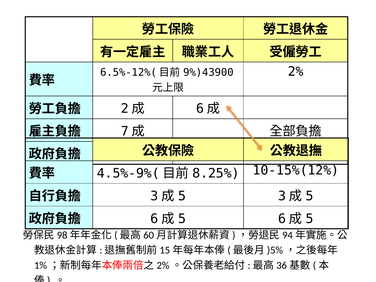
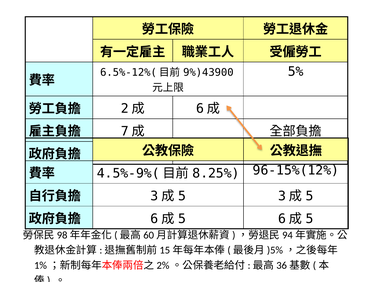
2%: 2% -> 5% (296, 72)
10-15%(12%: 10-15%(12% -> 96-15%(12% (296, 170)
